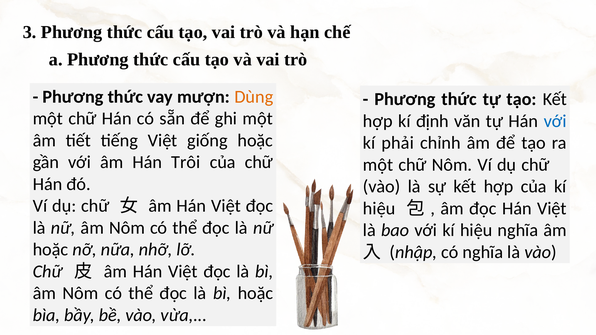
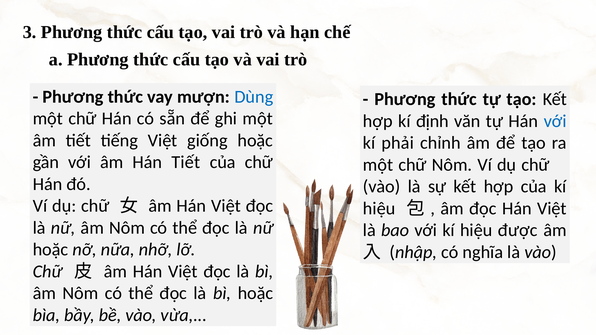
Dùng colour: orange -> blue (254, 97)
Hán Trôi: Trôi -> Tiết (186, 162)
hiệu nghĩa: nghĩa -> được (518, 230)
